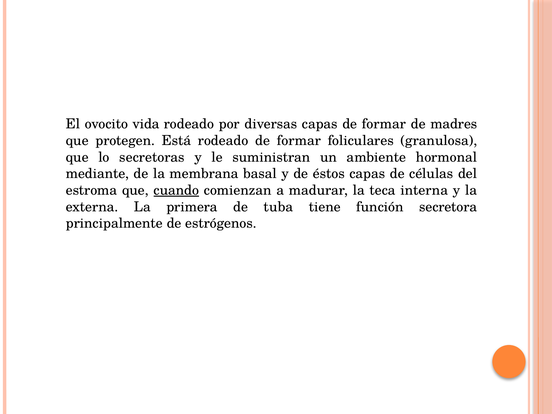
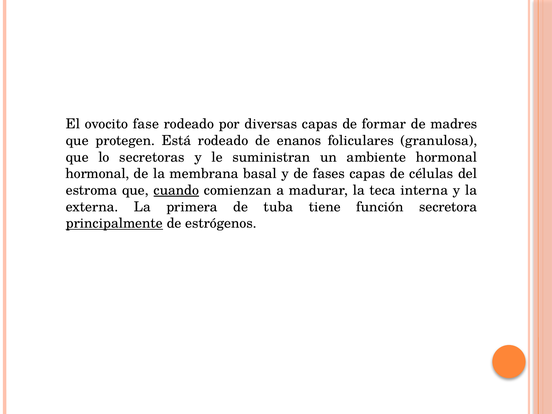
vida: vida -> fase (146, 124)
rodeado de formar: formar -> enanos (299, 141)
mediante: mediante -> hormonal (98, 174)
éstos: éstos -> fases (329, 174)
principalmente underline: none -> present (114, 223)
